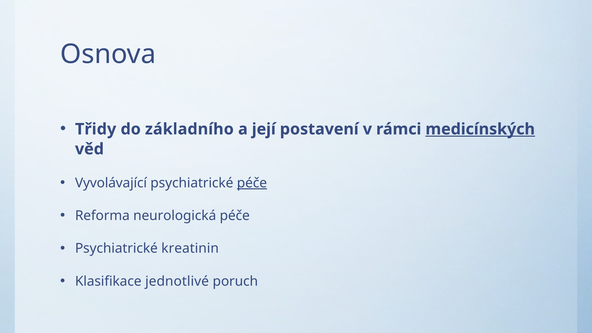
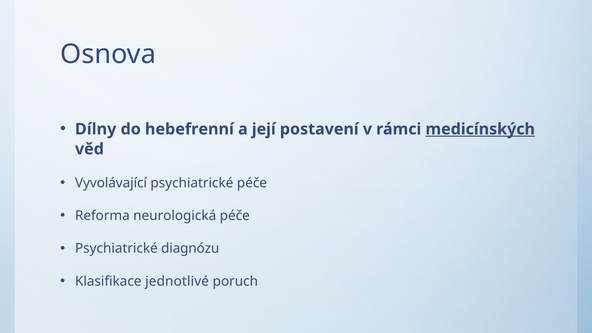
Třidy: Třidy -> Dílny (96, 129)
základního: základního -> hebefrenní (189, 129)
péče underline: present -> none (252, 183)
kreatinin: kreatinin -> diagnózu (190, 249)
